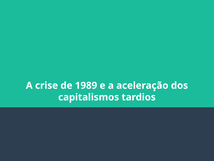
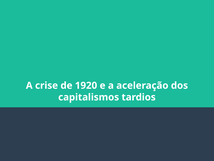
1989: 1989 -> 1920 (86, 85)
